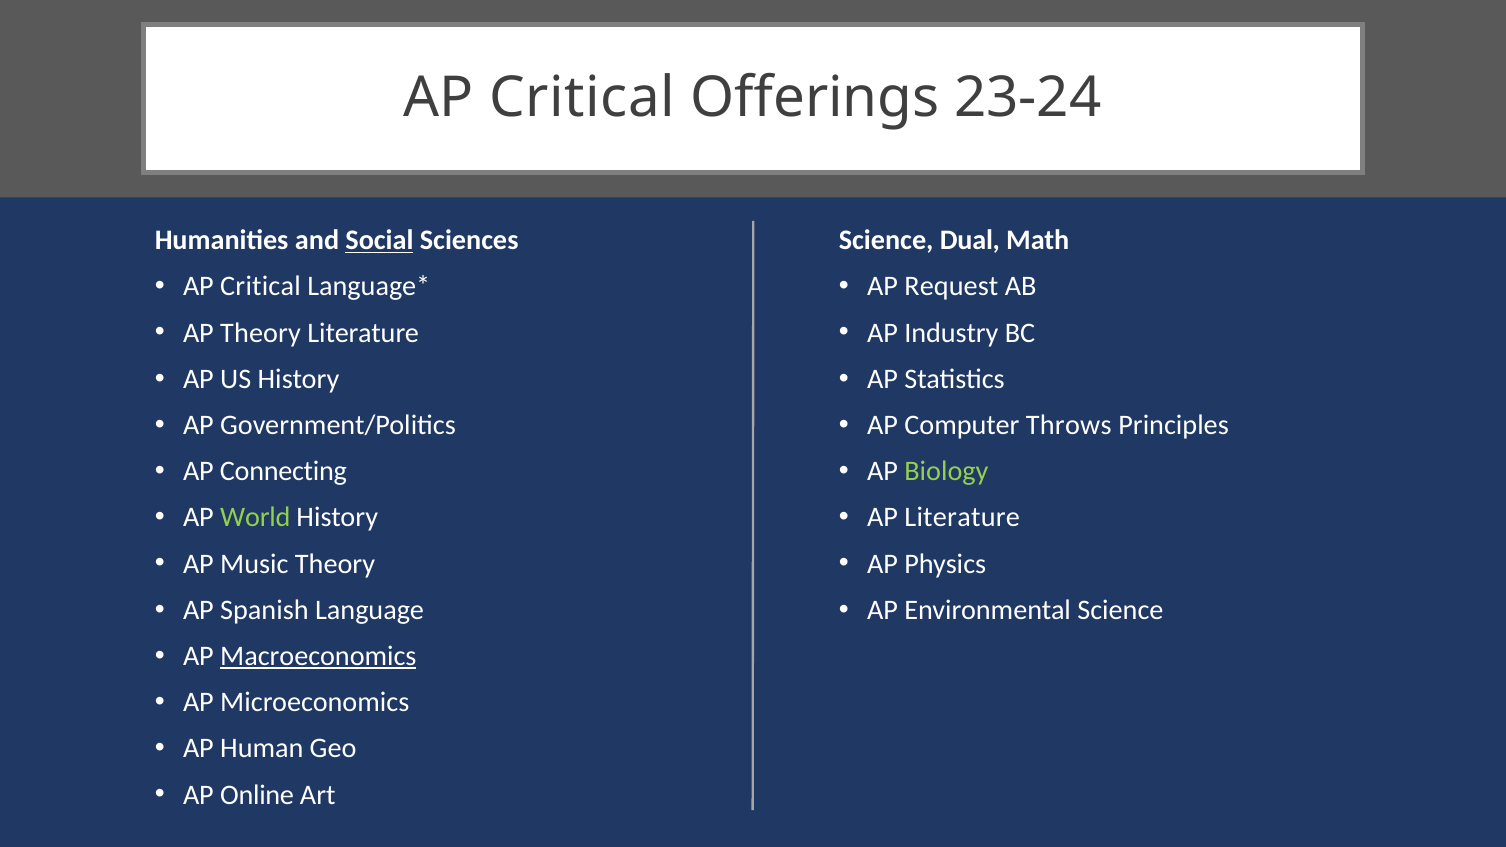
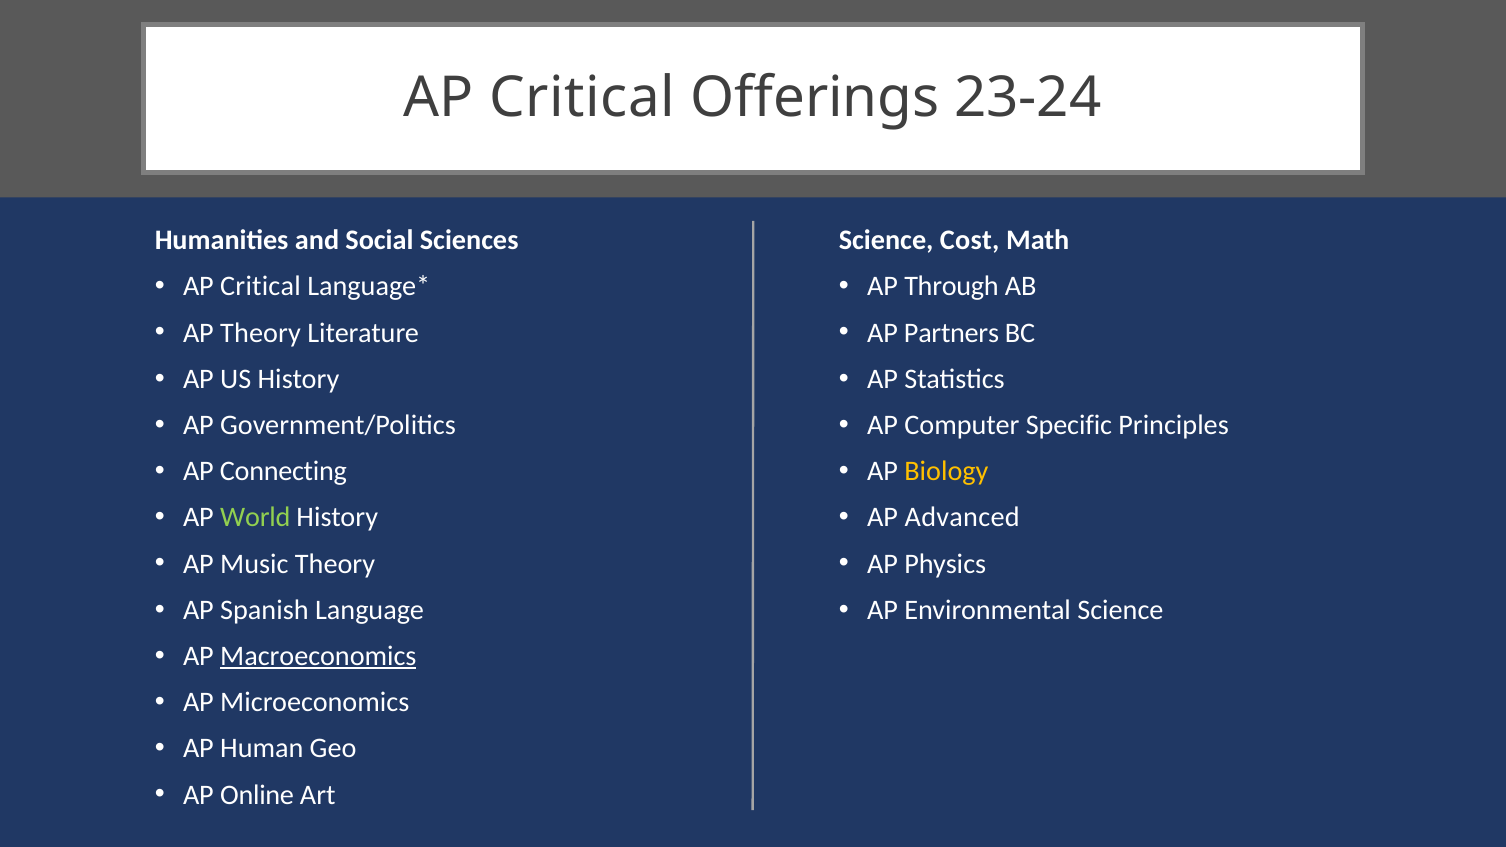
Social underline: present -> none (379, 240)
Dual: Dual -> Cost (970, 240)
Request: Request -> Through (952, 287)
Industry: Industry -> Partners (952, 333)
Throws: Throws -> Specific (1069, 425)
Biology colour: light green -> yellow (946, 471)
AP Literature: Literature -> Advanced (962, 518)
